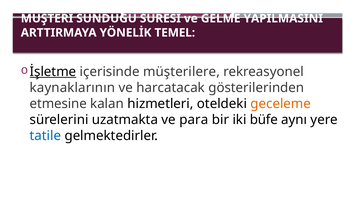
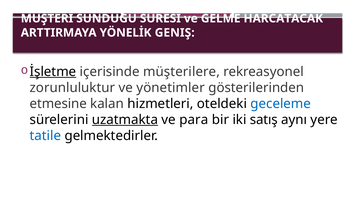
YAPILMASINI: YAPILMASINI -> HARCATACAK (283, 18)
TEMEL: TEMEL -> GENIŞ (175, 33)
kaynaklarının: kaynaklarının -> zorunluluktur (72, 87)
harcatacak: harcatacak -> yönetimler (171, 87)
geceleme colour: orange -> blue (281, 103)
uzatmakta underline: none -> present (125, 119)
büfe: büfe -> satış (264, 119)
